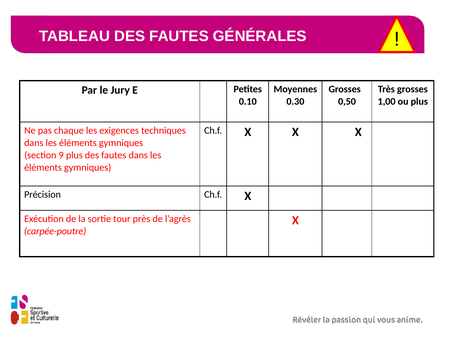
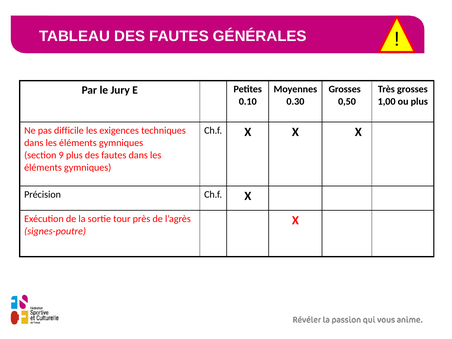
chaque: chaque -> difficile (69, 131)
carpée-poutre: carpée-poutre -> signes-poutre (55, 231)
